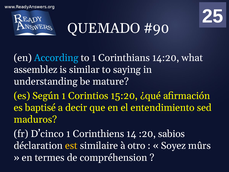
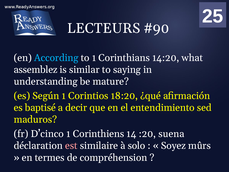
QUEMADO: QUEMADO -> LECTEURS (104, 28)
15:20: 15:20 -> 18:20 (124, 96)
sabios: sabios -> suena (171, 134)
est colour: yellow -> pink (71, 146)
otro: otro -> solo (136, 146)
